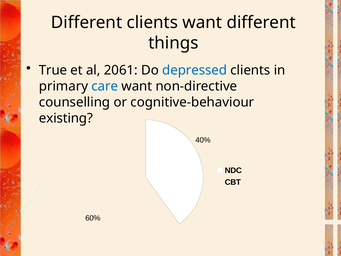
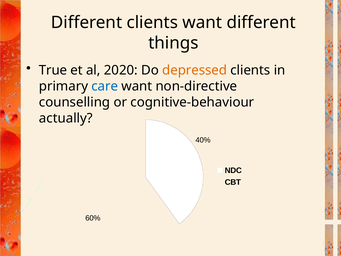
2061: 2061 -> 2020 (121, 70)
depressed colour: blue -> orange (195, 70)
existing: existing -> actually (66, 118)
